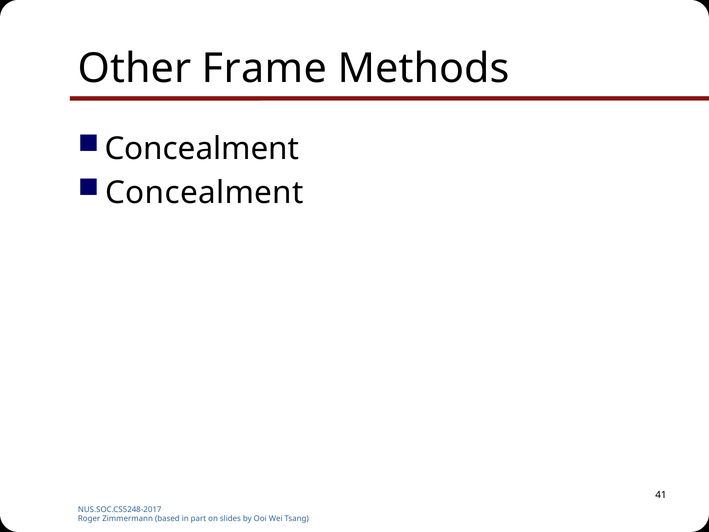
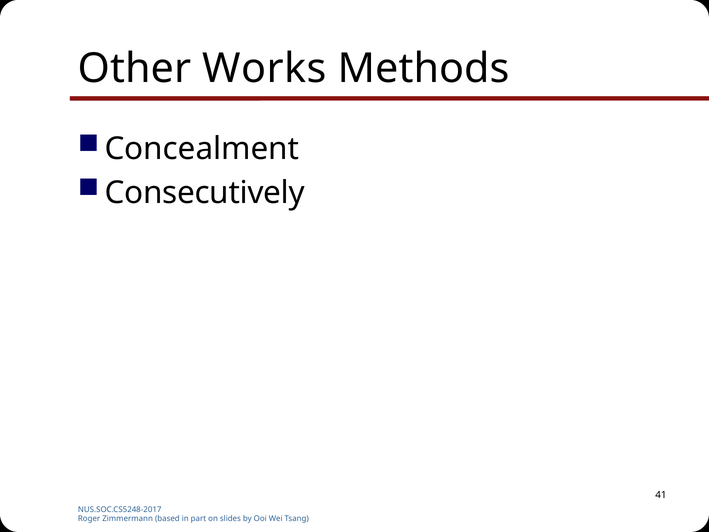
Frame: Frame -> Works (264, 69)
Concealment: Concealment -> Consecutively (205, 193)
